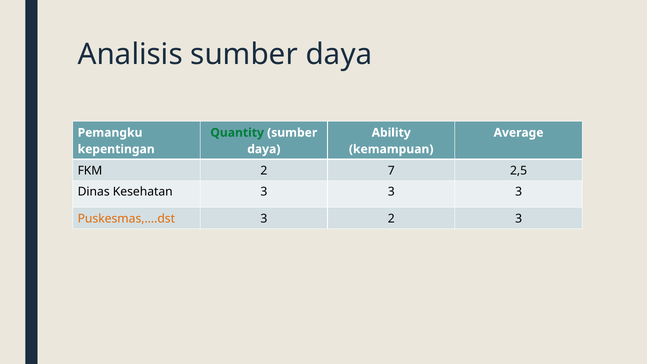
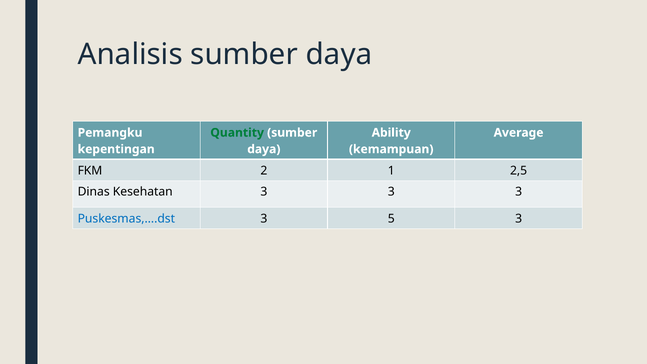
7: 7 -> 1 (391, 171)
Puskesmas,….dst colour: orange -> blue (126, 219)
3 2: 2 -> 5 (391, 219)
